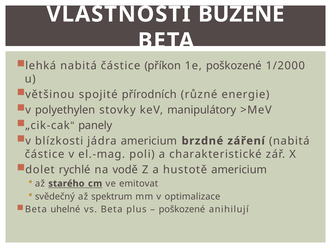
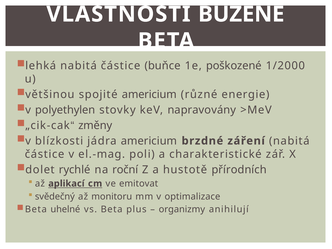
příkon: příkon -> buňce (163, 66)
spojité přírodních: přírodních -> americium (149, 94)
manipulátory: manipulátory -> napravovány (202, 110)
panely: panely -> změny (95, 125)
vodě: vodě -> roční (125, 170)
hustotě americium: americium -> přírodních (239, 170)
starého: starého -> aplikací (66, 184)
spektrum: spektrum -> monitoru (112, 196)
poškozené: poškozené -> organizmy (182, 209)
